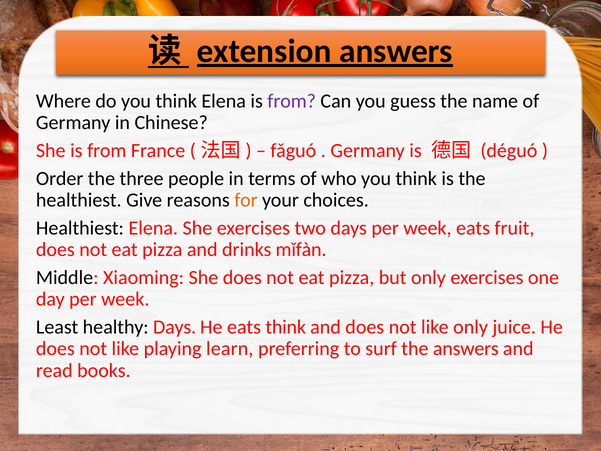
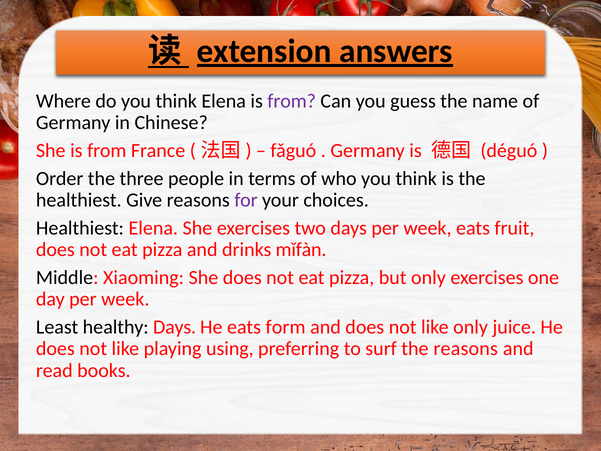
for colour: orange -> purple (246, 200)
eats think: think -> form (286, 327)
learn: learn -> using (230, 349)
the answers: answers -> reasons (466, 349)
